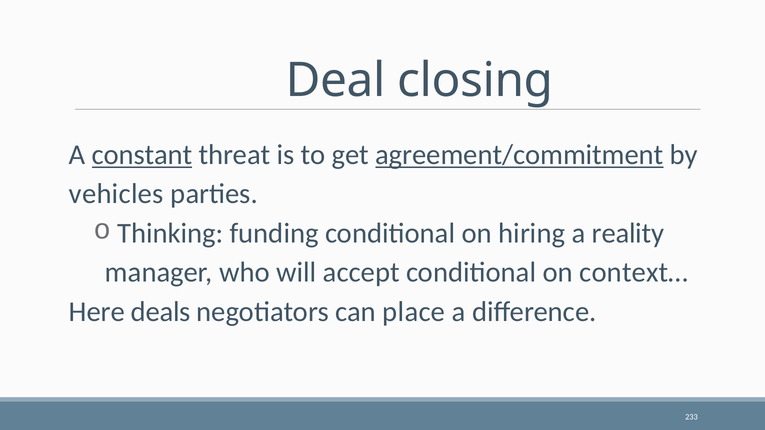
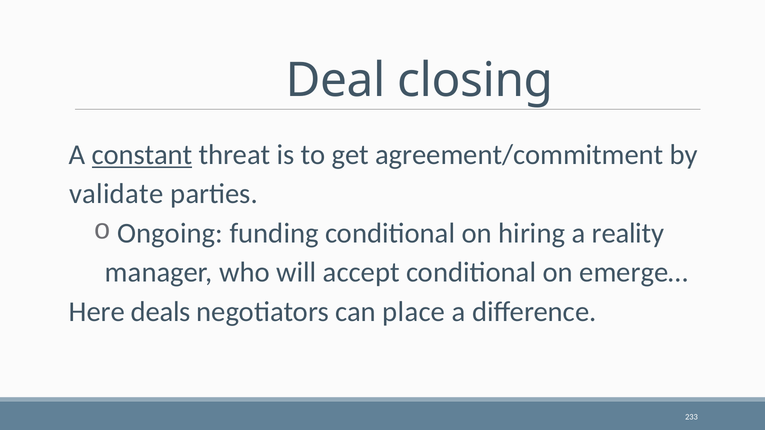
agreement/commitment underline: present -> none (519, 155)
vehicles: vehicles -> validate (116, 194)
Thinking: Thinking -> Ongoing (170, 233)
context…: context… -> emerge… (634, 273)
